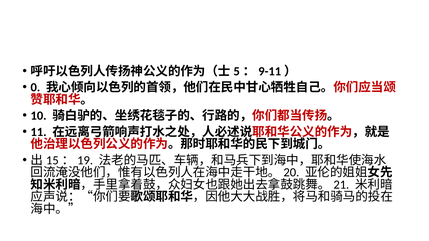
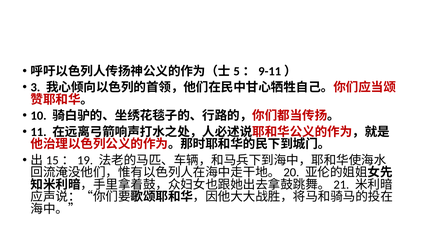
0: 0 -> 3 (35, 88)
